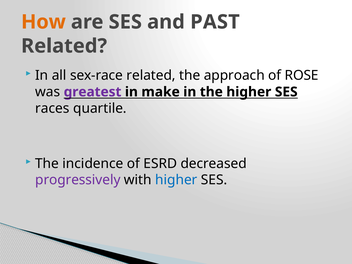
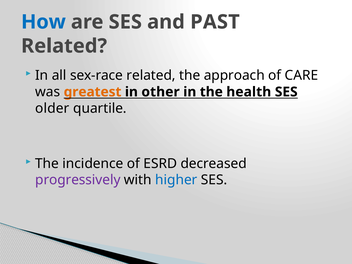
How colour: orange -> blue (43, 22)
ROSE: ROSE -> CARE (302, 75)
greatest colour: purple -> orange (93, 92)
make: make -> other (161, 92)
the higher: higher -> health (249, 92)
races: races -> older (52, 108)
